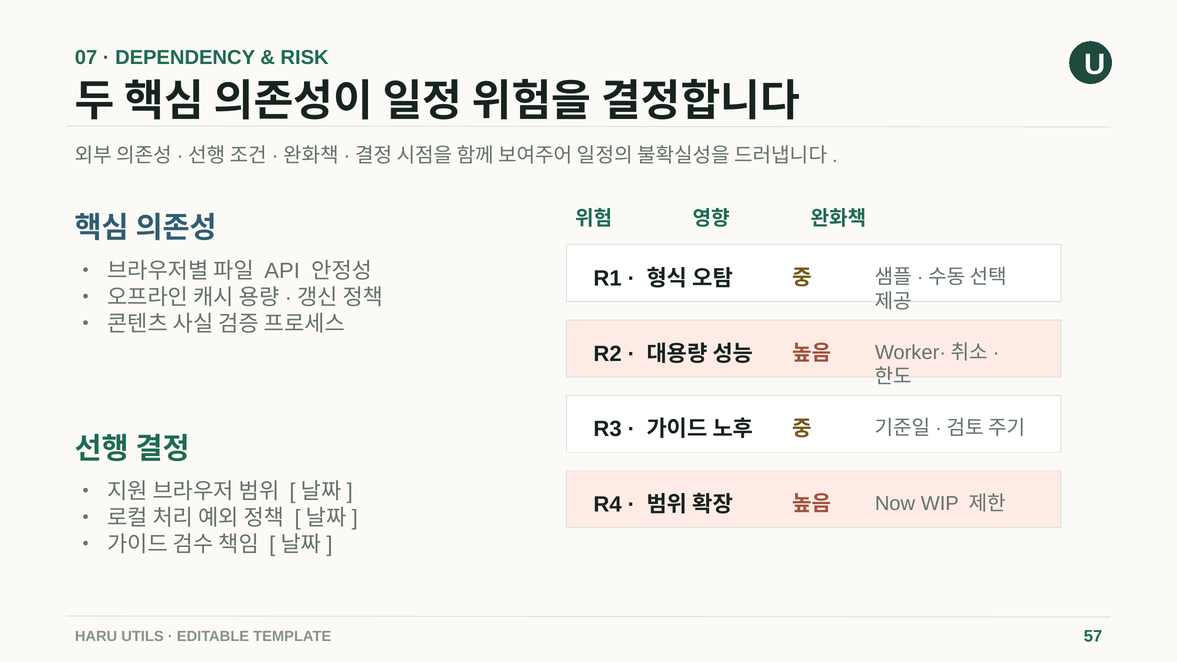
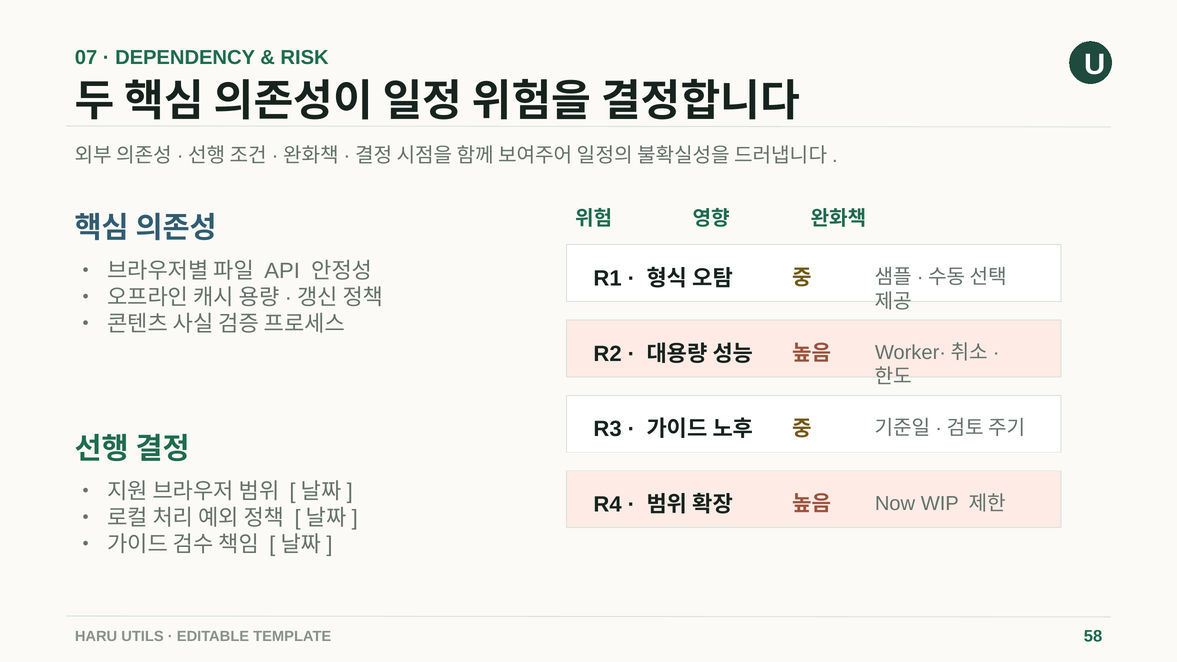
57: 57 -> 58 (1093, 637)
